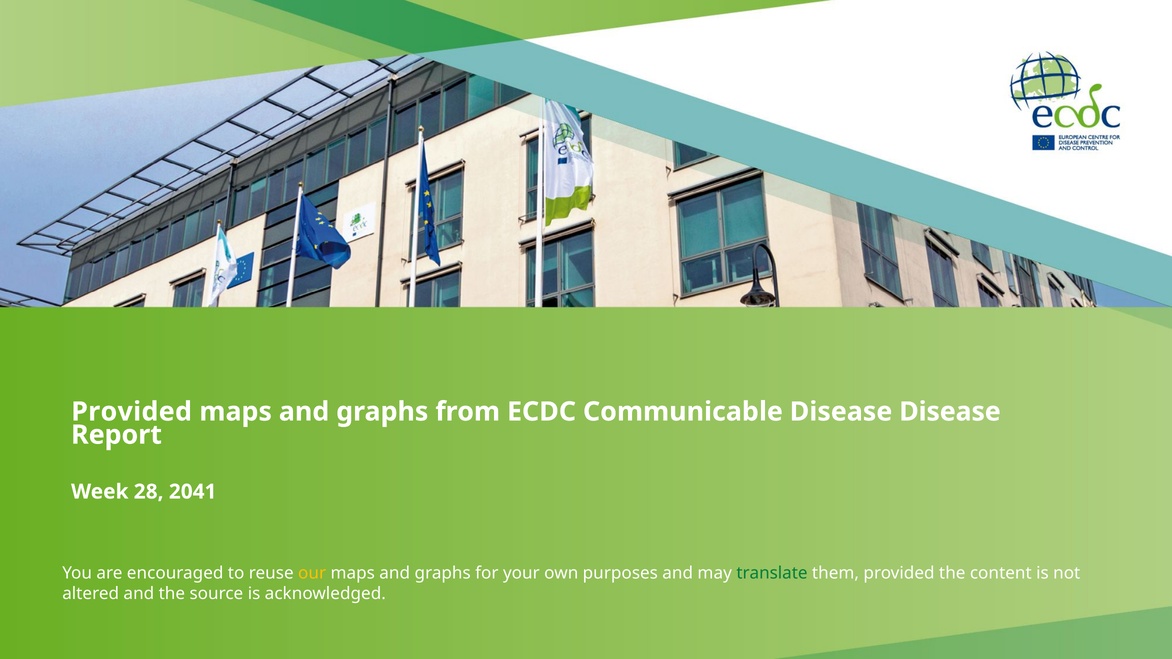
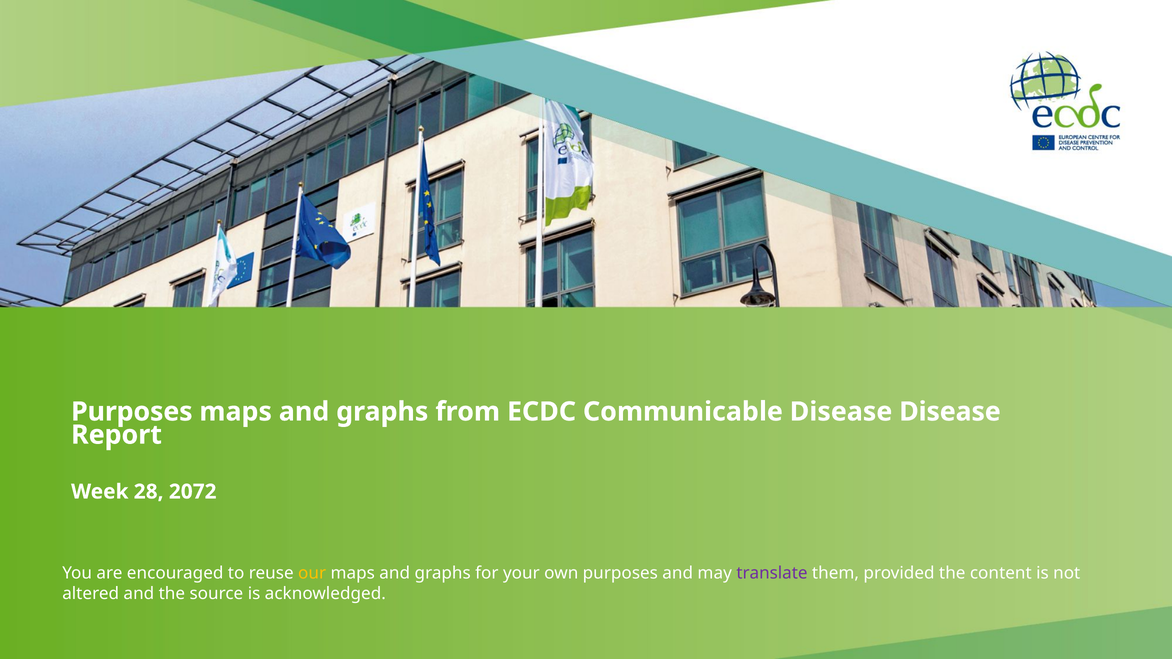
Provided: Provided -> Purposes (132, 412)
2041: 2041 -> 2072 (193, 492)
translate colour: green -> purple (772, 573)
